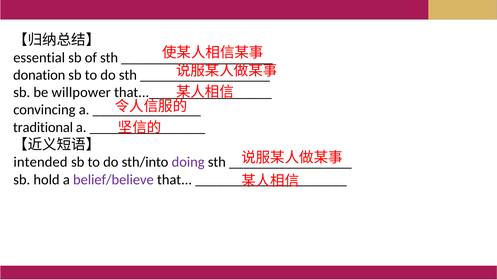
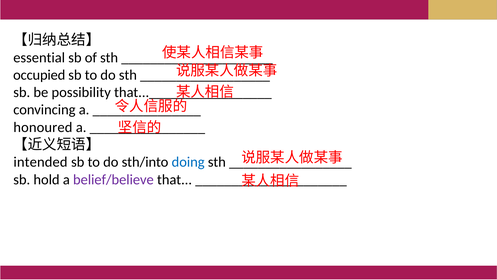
donation: donation -> occupied (39, 75)
willpower: willpower -> possibility (81, 92)
traditional: traditional -> honoured (43, 127)
doing colour: purple -> blue (188, 162)
